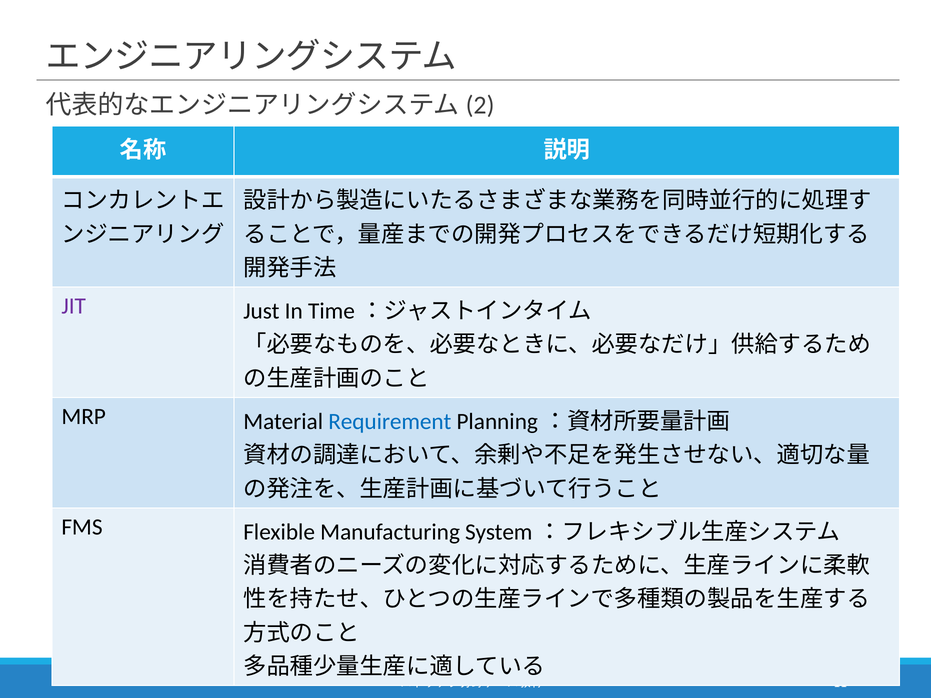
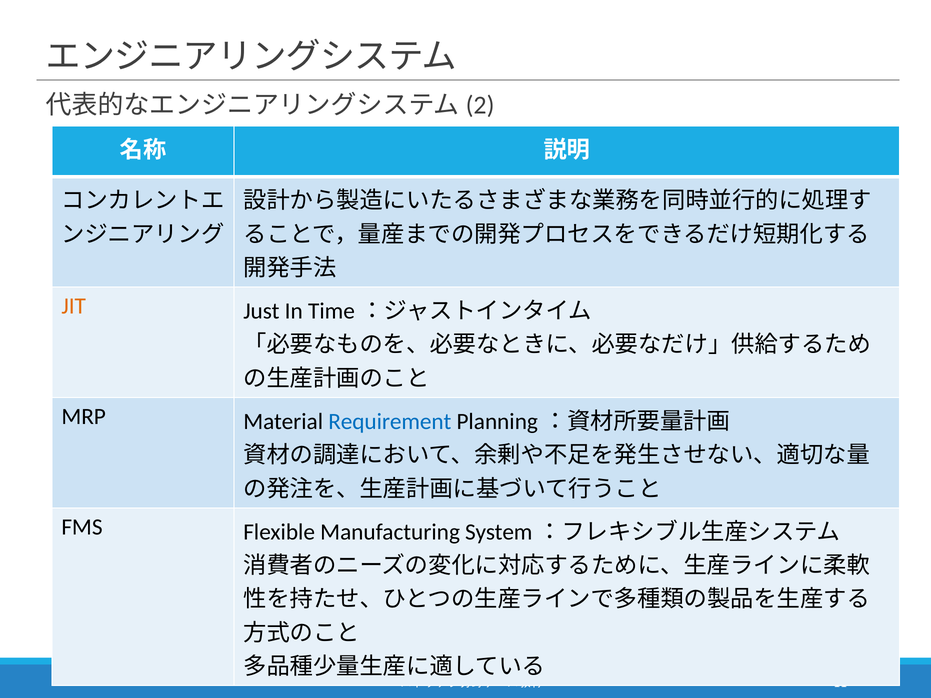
JIT colour: purple -> orange (74, 306)
